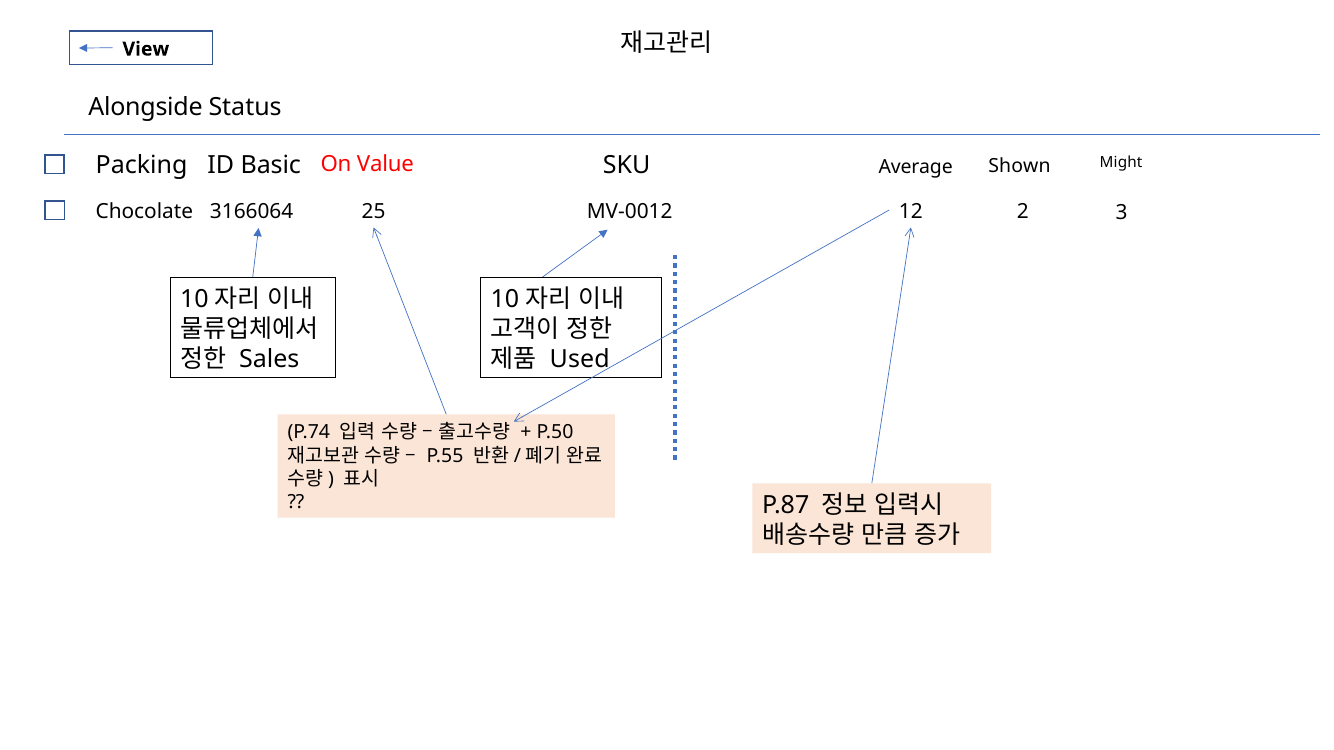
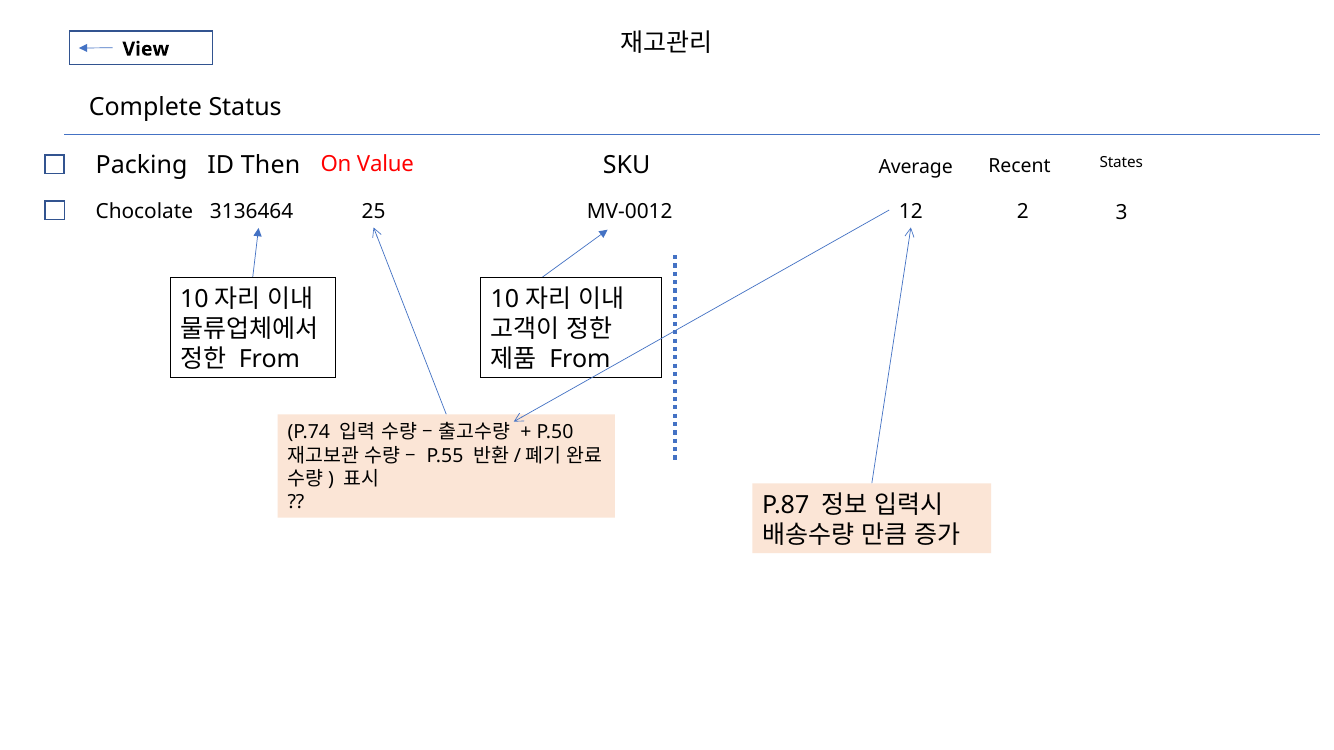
Alongside: Alongside -> Complete (145, 107)
Might: Might -> States (1121, 162)
Basic: Basic -> Then (271, 166)
Shown: Shown -> Recent (1020, 166)
3166064: 3166064 -> 3136464 (252, 212)
Sales: Sales -> From (269, 359)
Used: Used -> From (580, 359)
